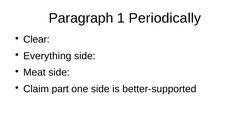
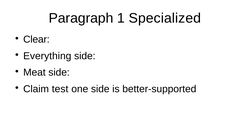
Periodically: Periodically -> Specialized (165, 18)
part: part -> test (60, 89)
